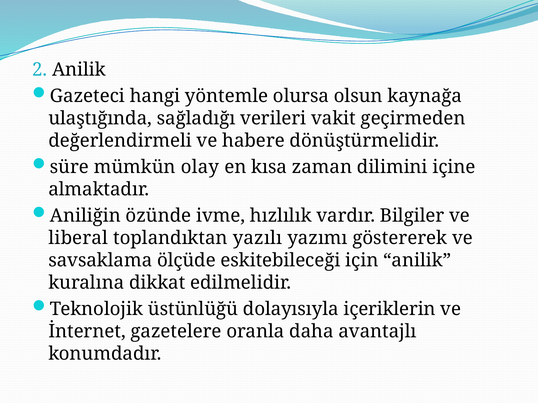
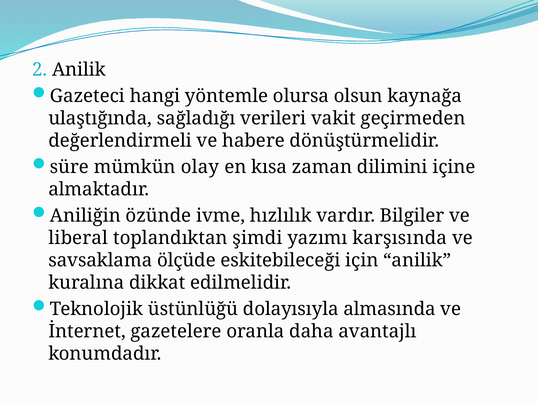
yazılı: yazılı -> şimdi (258, 238)
göstererek: göstererek -> karşısında (400, 238)
içeriklerin: içeriklerin -> almasında (390, 309)
